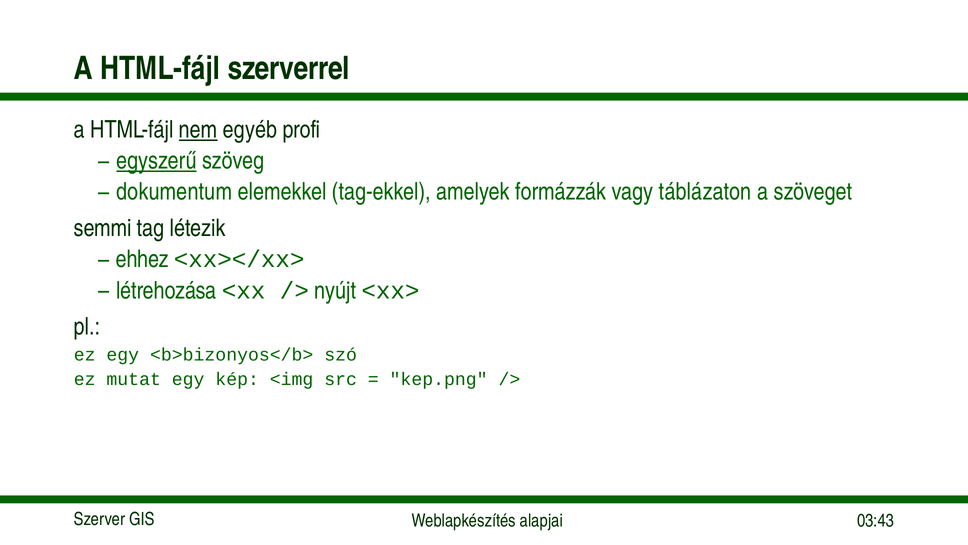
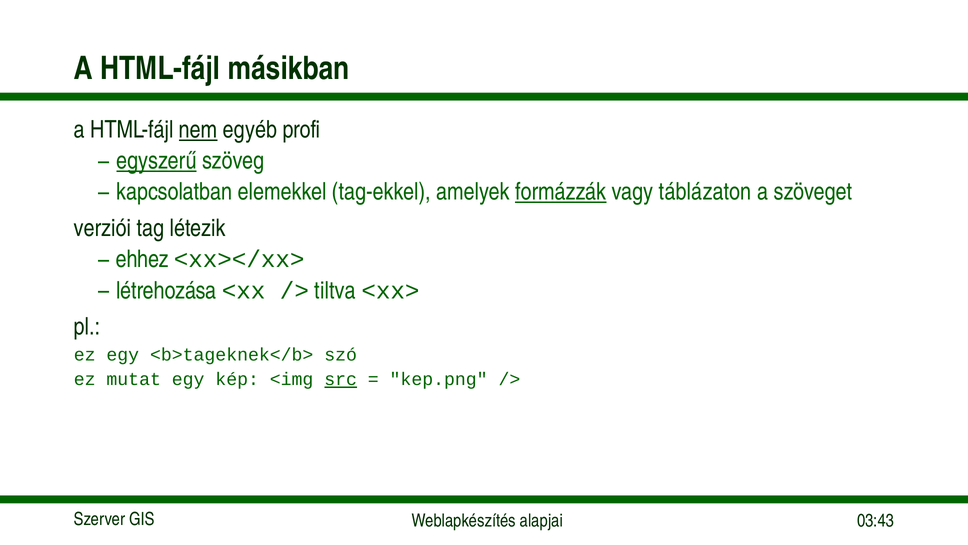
szerverrel: szerverrel -> másikban (289, 69)
dokumentum: dokumentum -> kapcsolatban (174, 192)
formázzák underline: none -> present (561, 192)
semmi: semmi -> verziói (102, 228)
nyújt: nyújt -> tiltva (335, 290)
<b>bizonyos</b>: <b>bizonyos</b> -> <b>tageknek</b> (232, 354)
src underline: none -> present (341, 379)
